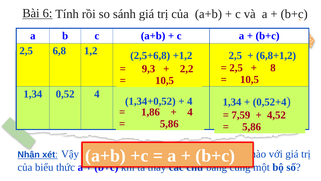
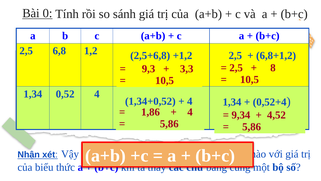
6: 6 -> 0 (48, 13)
2,2: 2,2 -> 3,3 (187, 69)
7,59: 7,59 -> 9,34 (241, 115)
